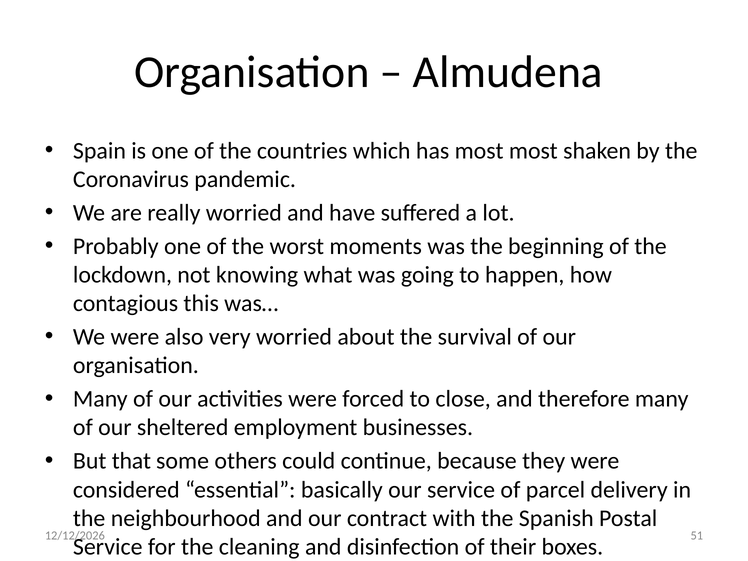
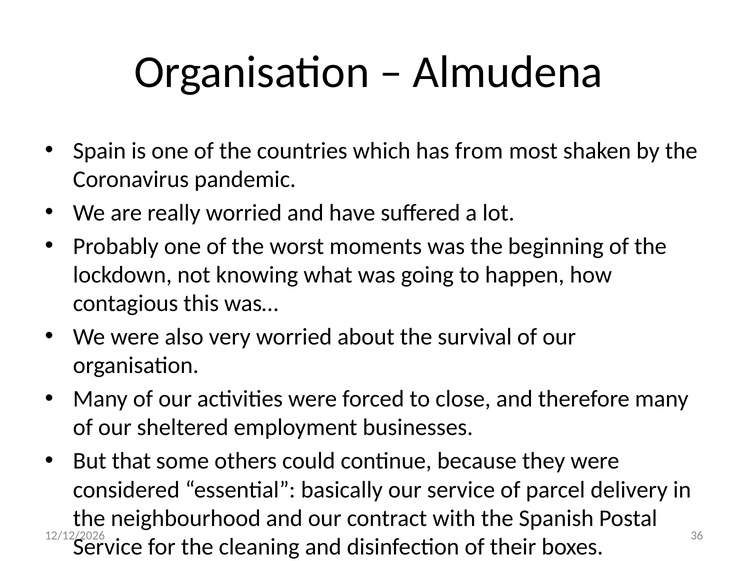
has most: most -> from (479, 151)
51: 51 -> 36 (697, 536)
